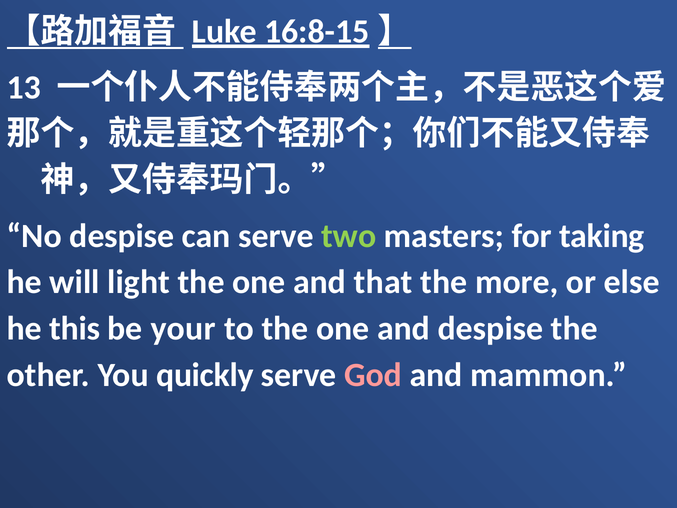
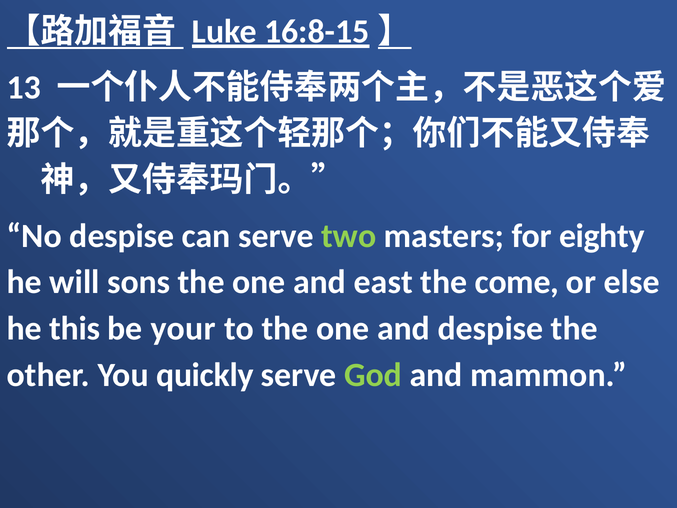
taking: taking -> eighty (602, 236)
light: light -> sons (139, 282)
that: that -> east (383, 282)
more: more -> come (517, 282)
God colour: pink -> light green (373, 375)
